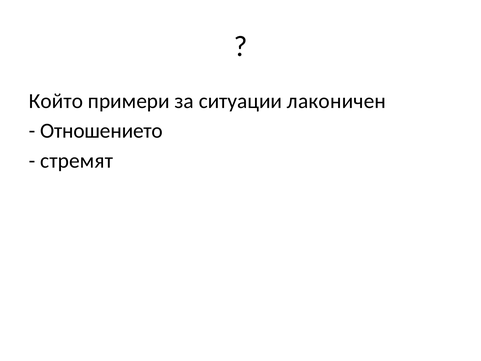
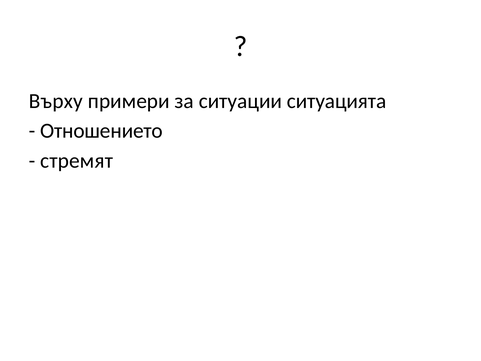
Който: Който -> Върху (56, 101)
лаконичен: лаконичен -> ситуацията (337, 101)
